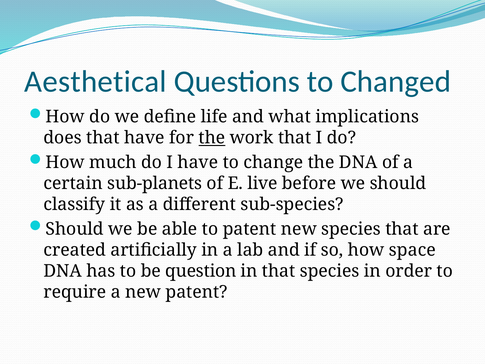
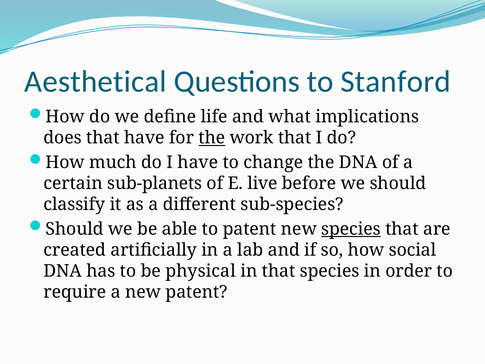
Changed: Changed -> Stanford (396, 82)
species underline: none -> present (351, 229)
space: space -> social (413, 250)
question: question -> physical (201, 271)
